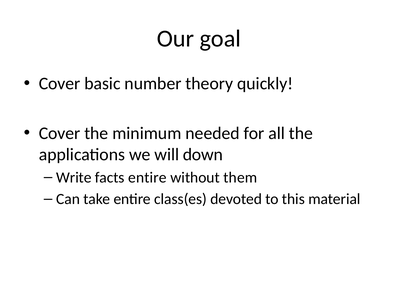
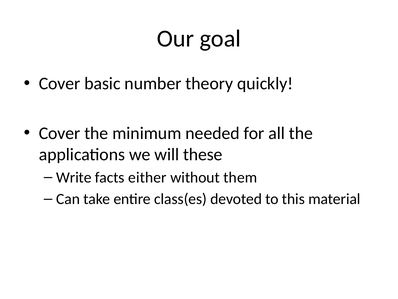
down: down -> these (203, 154)
facts entire: entire -> either (147, 177)
